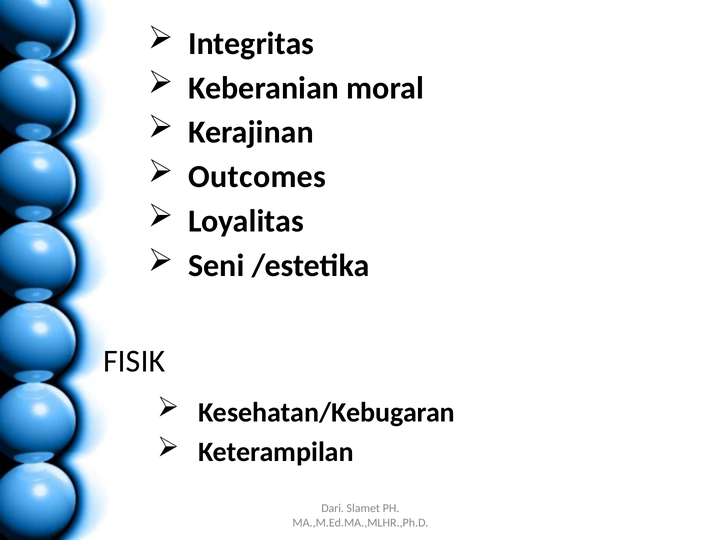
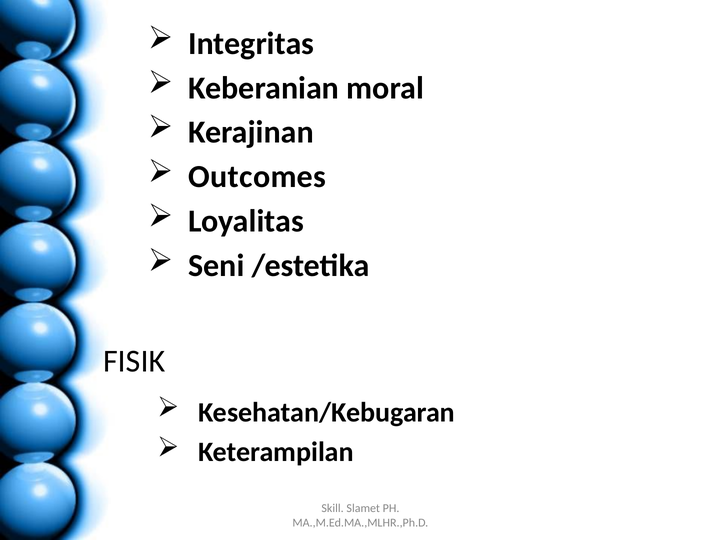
Dari: Dari -> Skill (333, 509)
